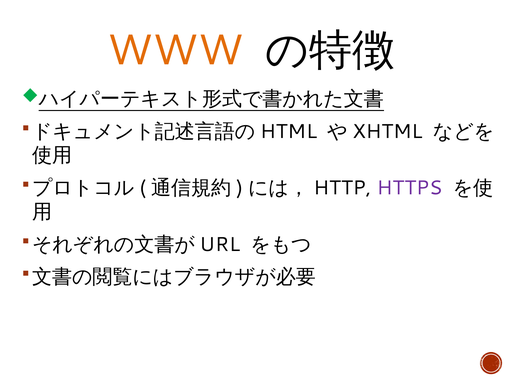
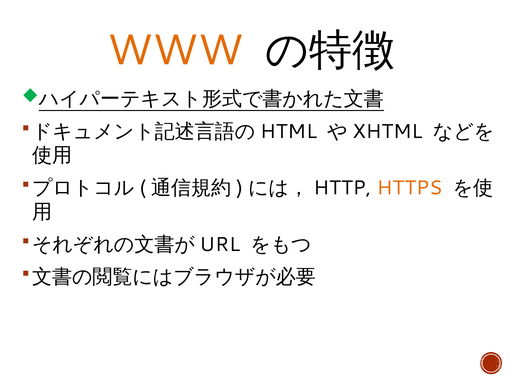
HTTPS colour: purple -> orange (410, 188)
